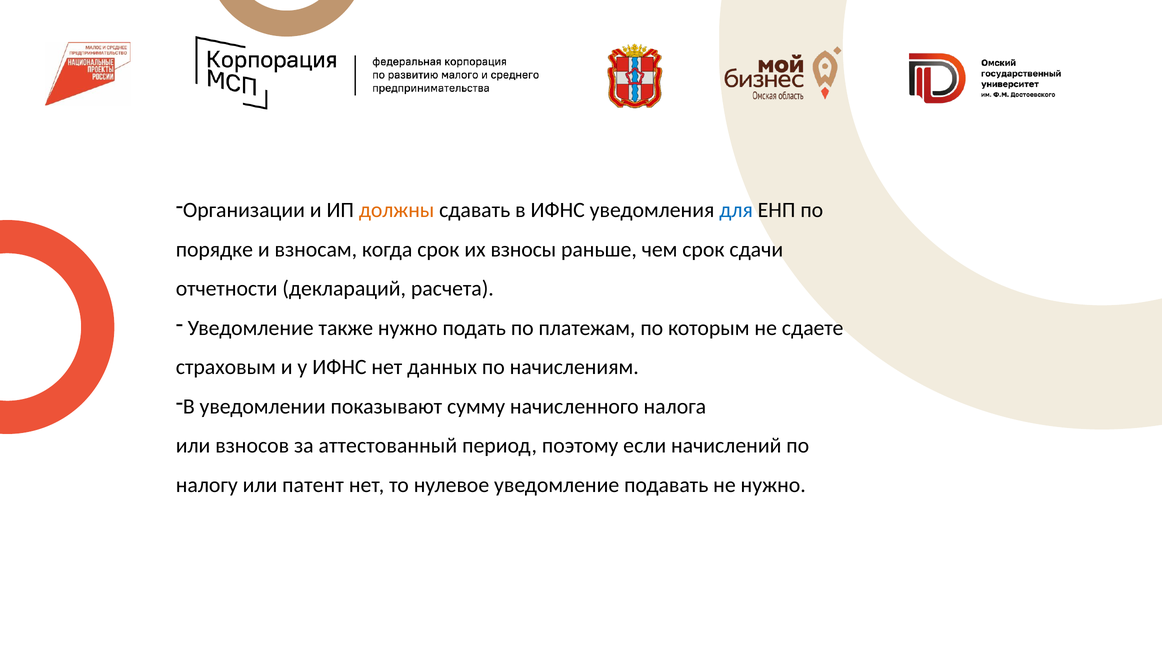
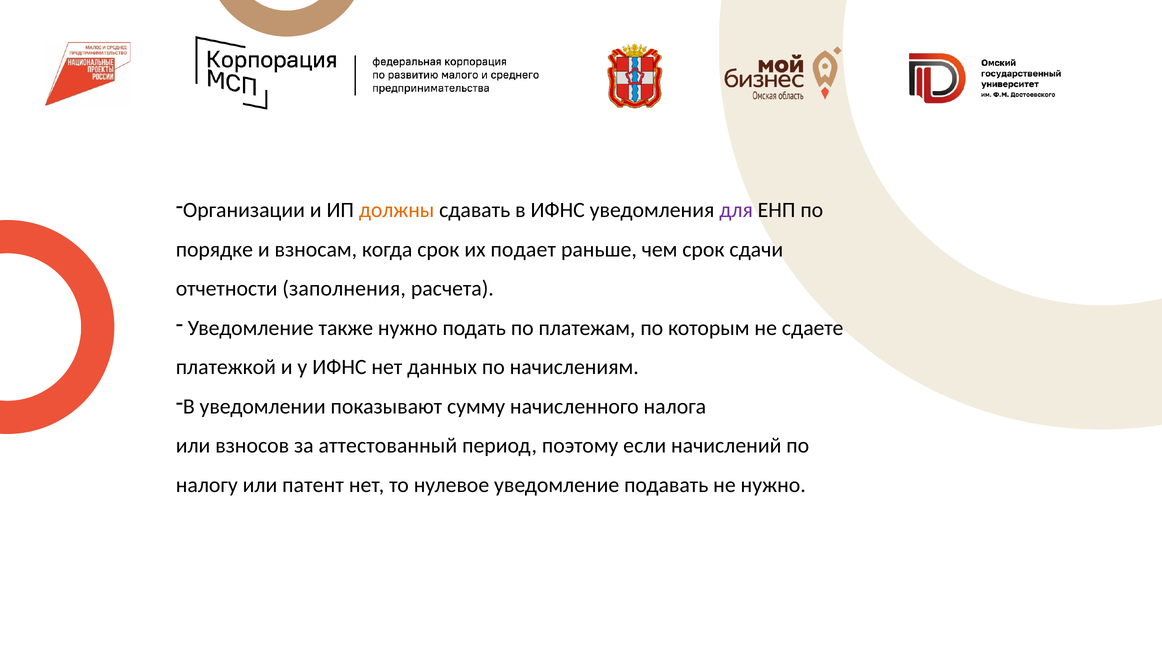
для colour: blue -> purple (736, 210)
взносы: взносы -> подает (523, 249)
деклараций: деклараций -> заполнения (344, 288)
страховым: страховым -> платежкой (226, 367)
